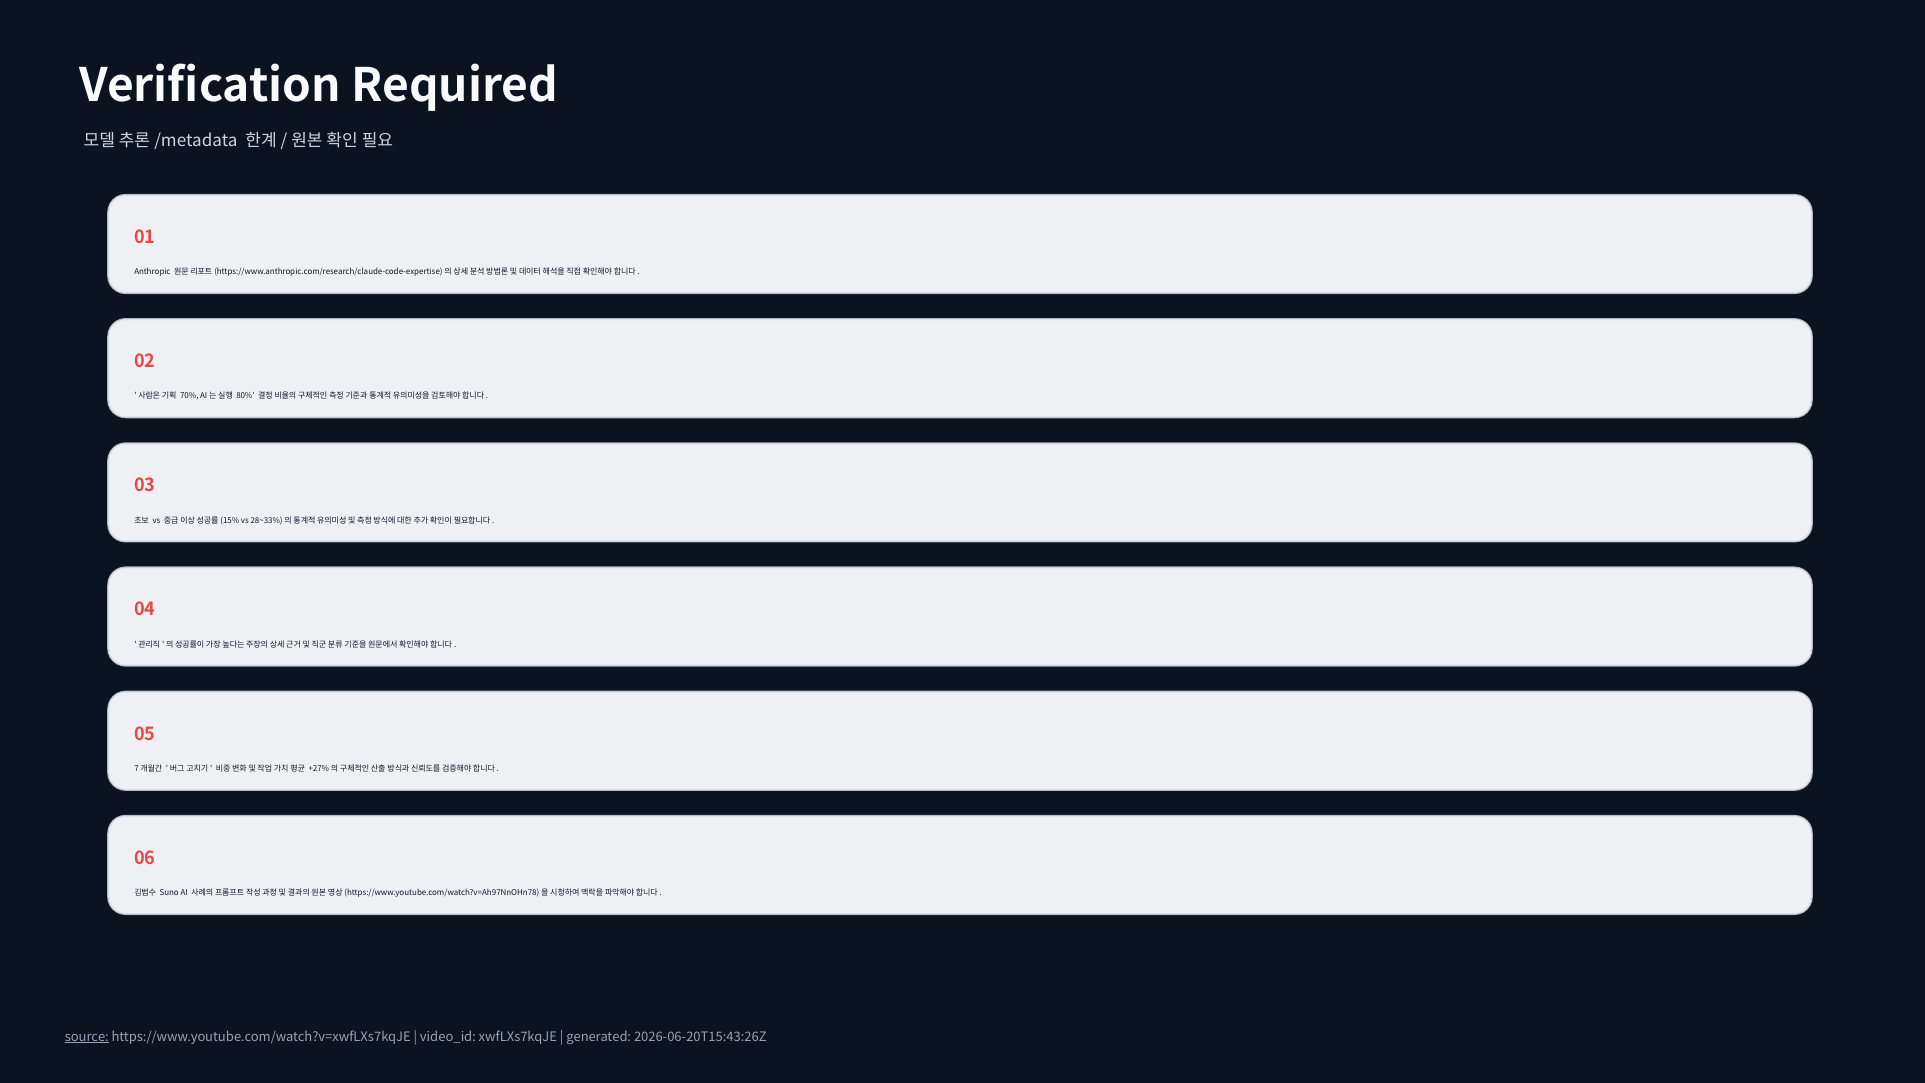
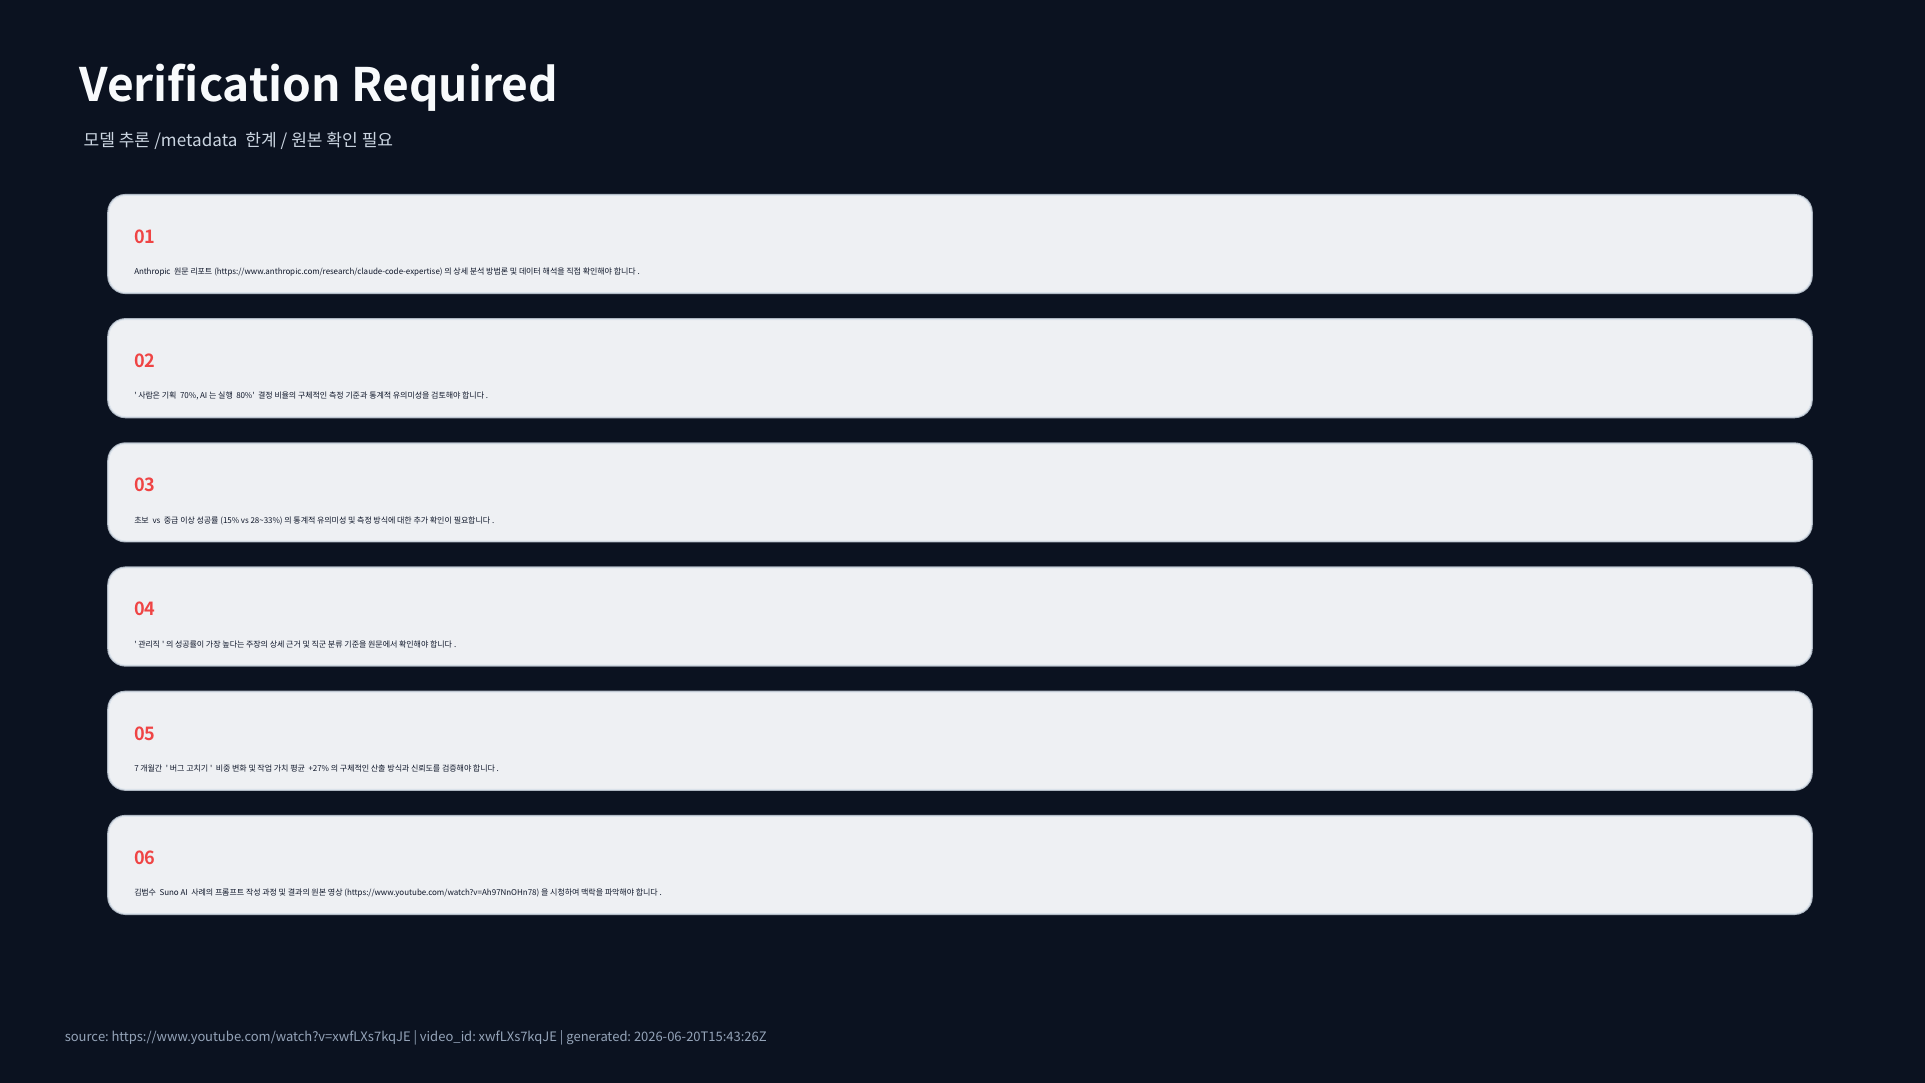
source underline: present -> none (87, 1037)
